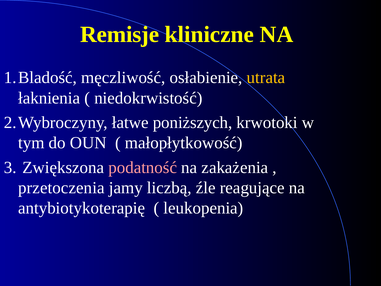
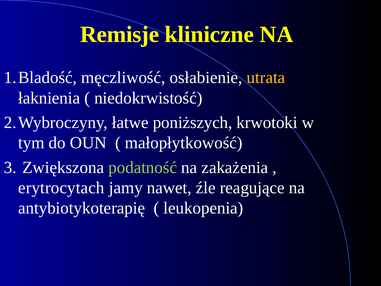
podatność colour: pink -> light green (143, 167)
przetoczenia: przetoczenia -> erytrocytach (61, 188)
liczbą: liczbą -> nawet (169, 188)
